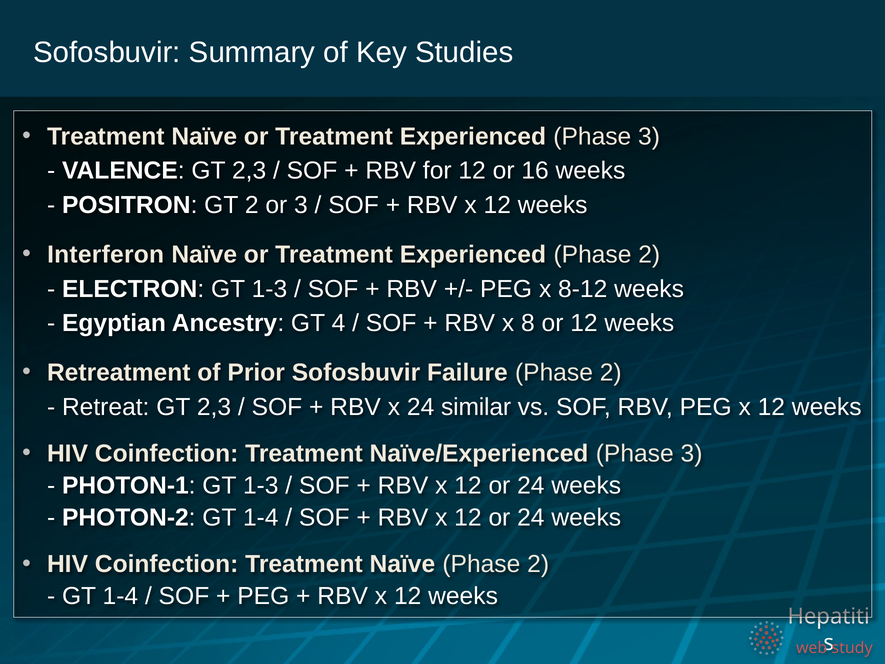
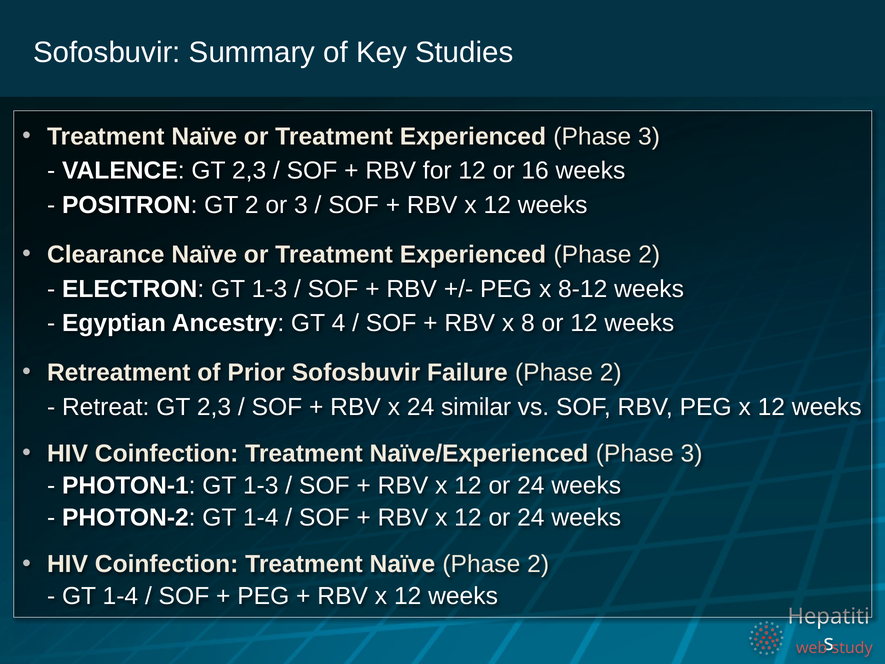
Interferon: Interferon -> Clearance (106, 254)
